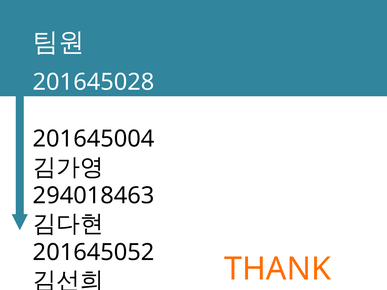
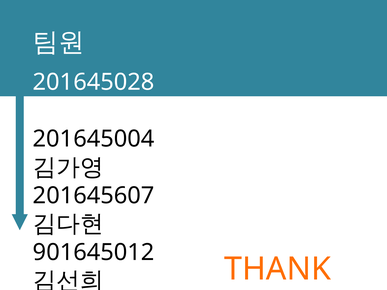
294018463: 294018463 -> 201645607 (94, 196)
201645052: 201645052 -> 901645012 (94, 252)
